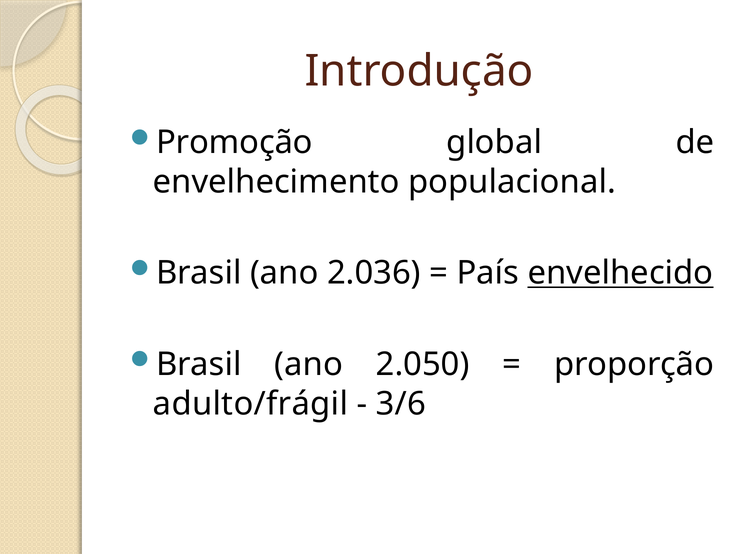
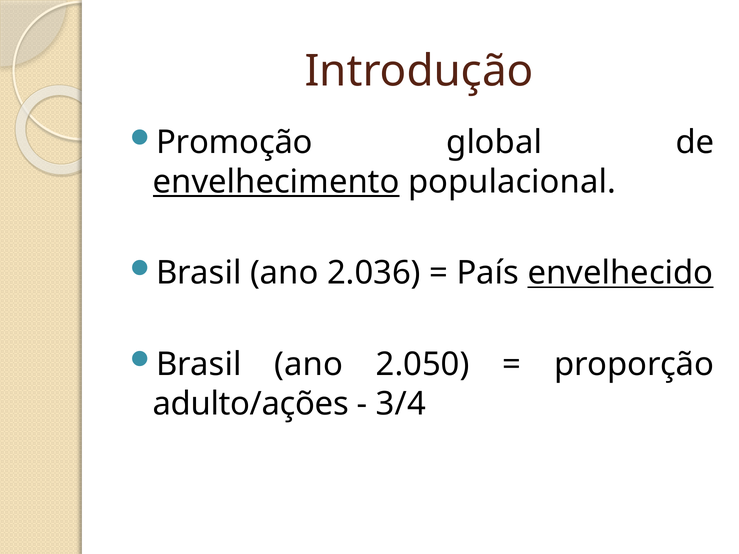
envelhecimento underline: none -> present (276, 182)
adulto/frágil: adulto/frágil -> adulto/ações (251, 404)
3/6: 3/6 -> 3/4 (401, 404)
